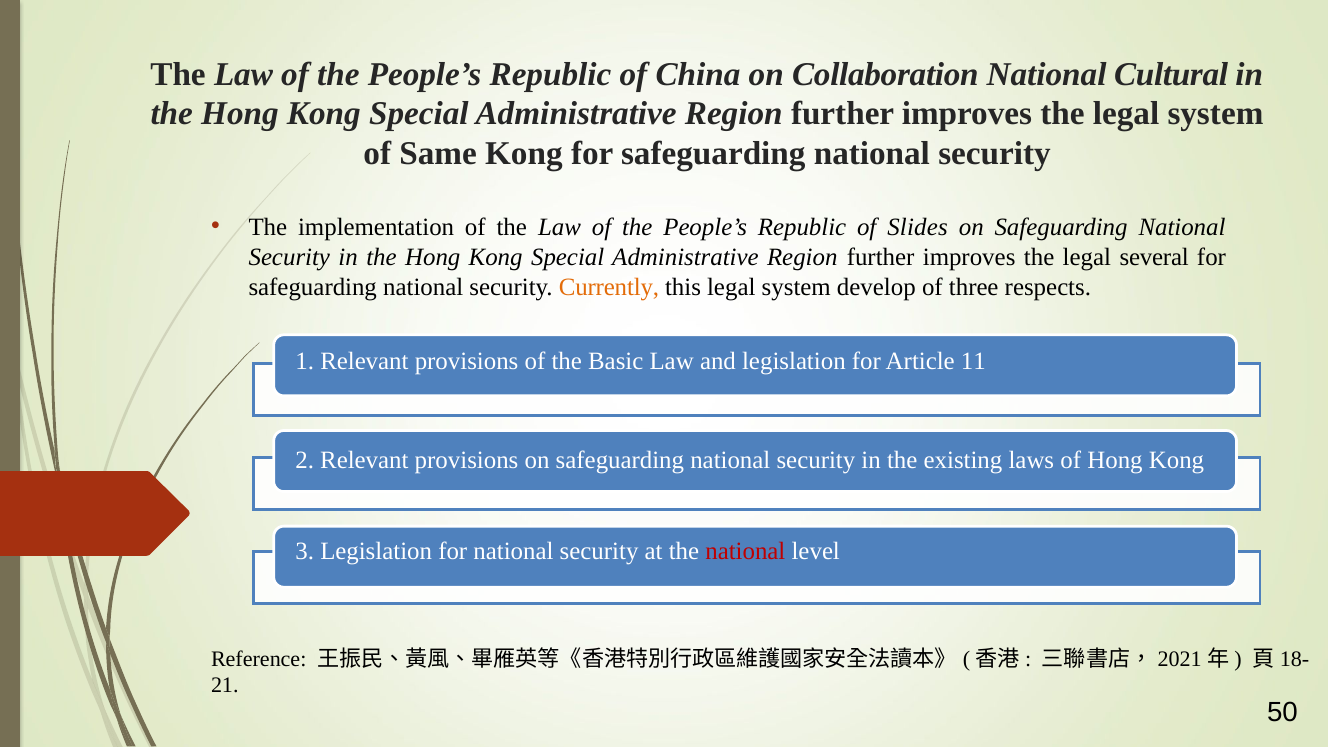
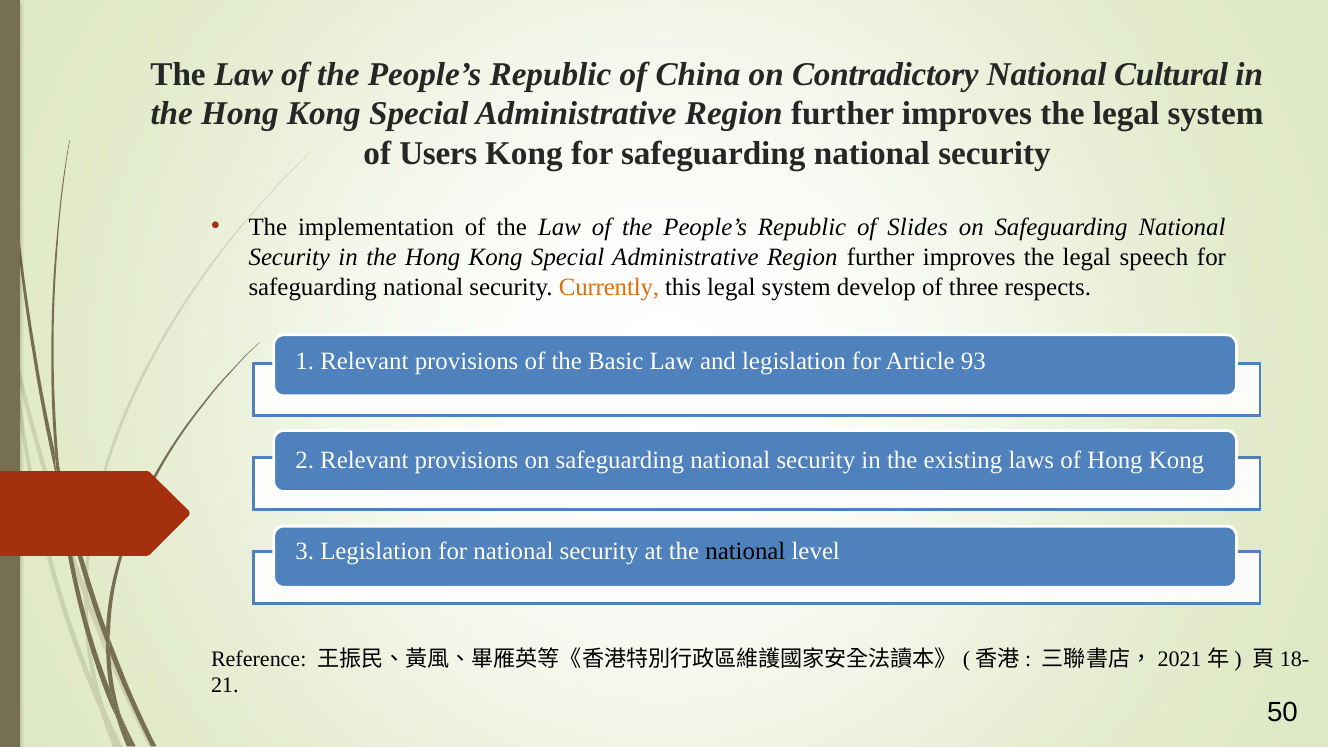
Collaboration: Collaboration -> Contradictory (885, 74)
Same: Same -> Users (438, 154)
several: several -> speech (1154, 257)
11: 11 -> 93 (973, 362)
national colour: red -> black (745, 551)
